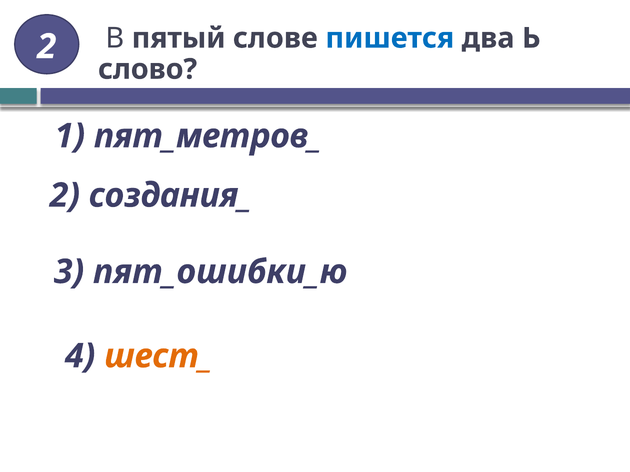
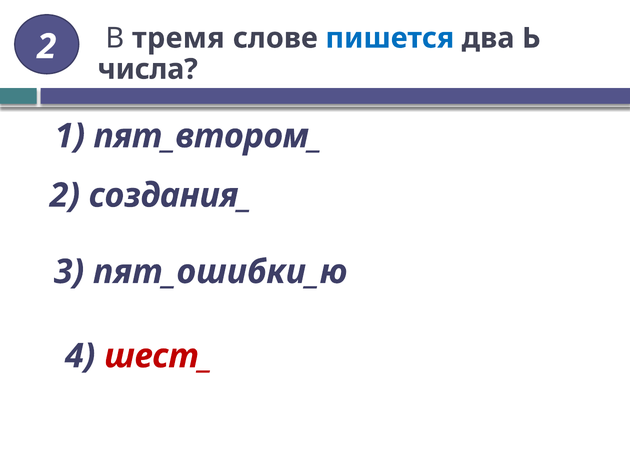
пятый: пятый -> тремя (178, 38)
слово: слово -> числа (148, 69)
пят_метров_: пят_метров_ -> пят_втором_ (208, 136)
шест_ colour: orange -> red (158, 356)
